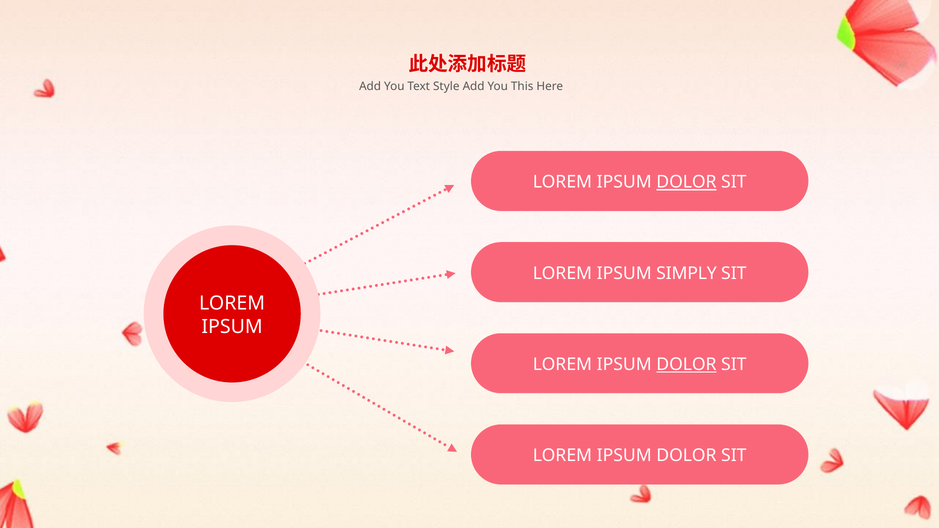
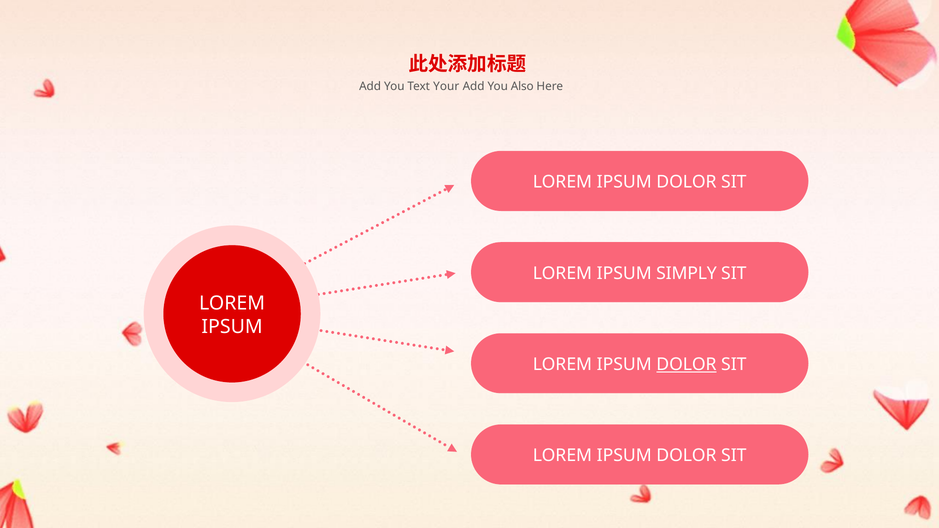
Style: Style -> Your (446, 87)
This: This -> Also (522, 87)
DOLOR underline: present -> none (686, 182)
